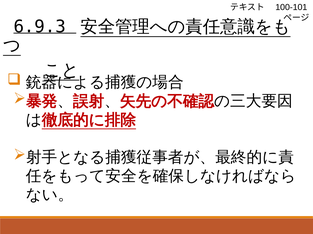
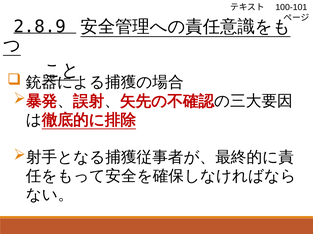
6.9.3: 6.9.3 -> 2.8.9 (40, 27)
